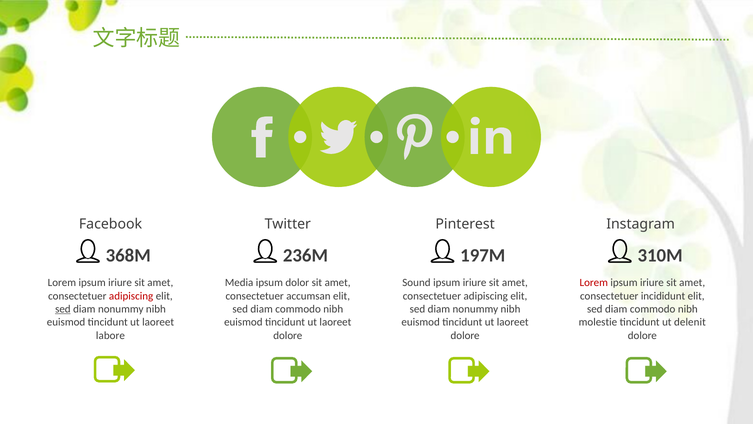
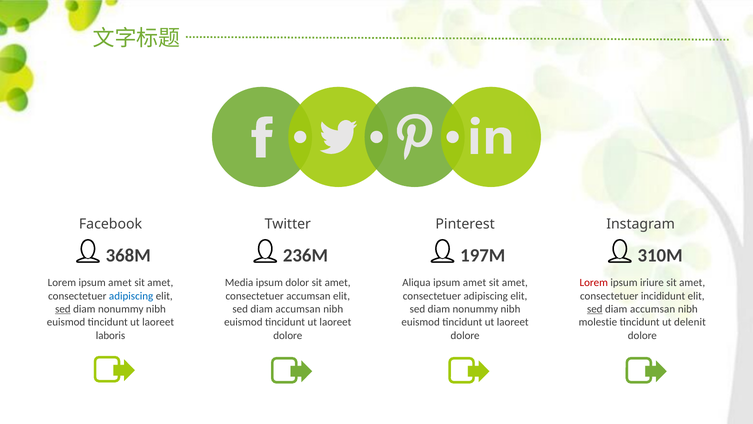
iriure: iriure -> amet (120, 282)
Sound: Sound -> Aliqua (416, 282)
iriure: iriure -> amet (475, 282)
adipiscing colour: red -> blue (131, 296)
commodo: commodo -> accumsan (298, 309)
sed underline: none -> present (595, 309)
commodo: commodo -> accumsan (653, 309)
labore: labore -> laboris (111, 335)
